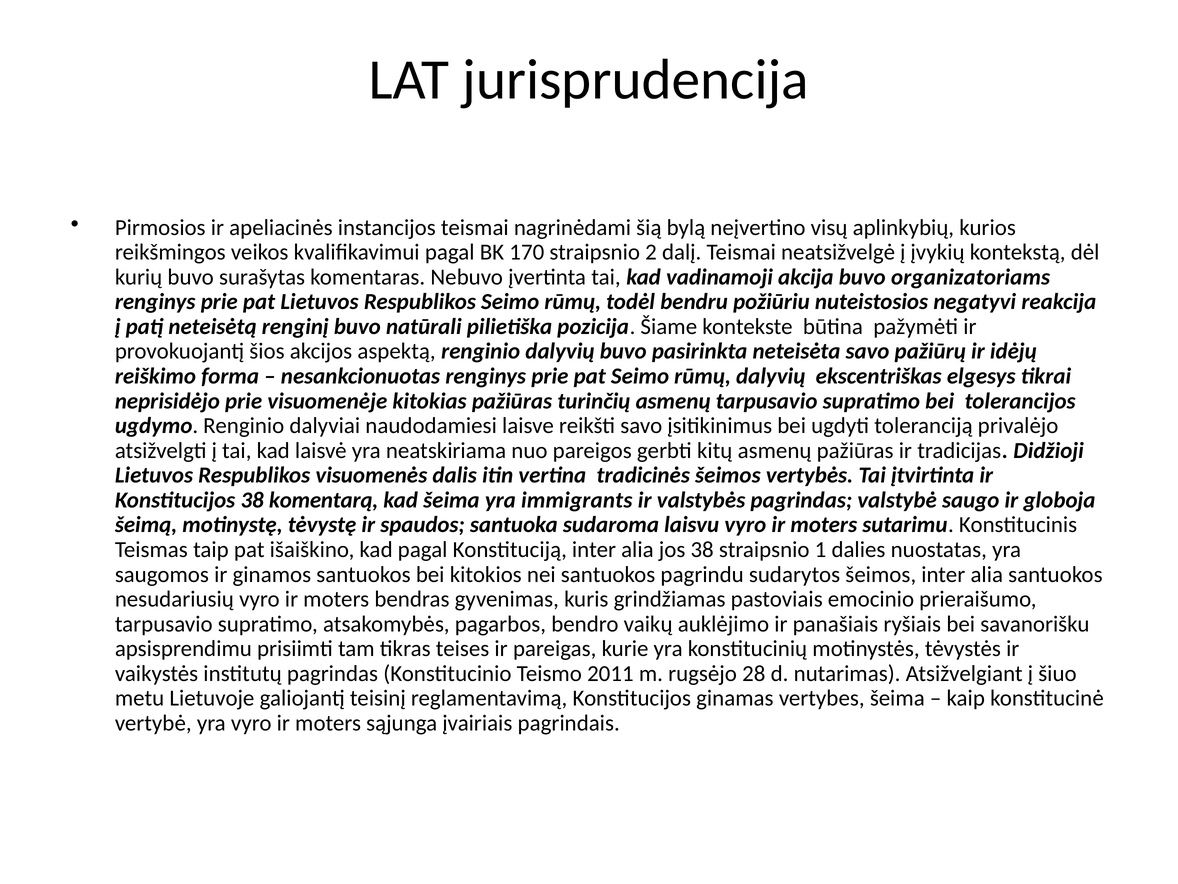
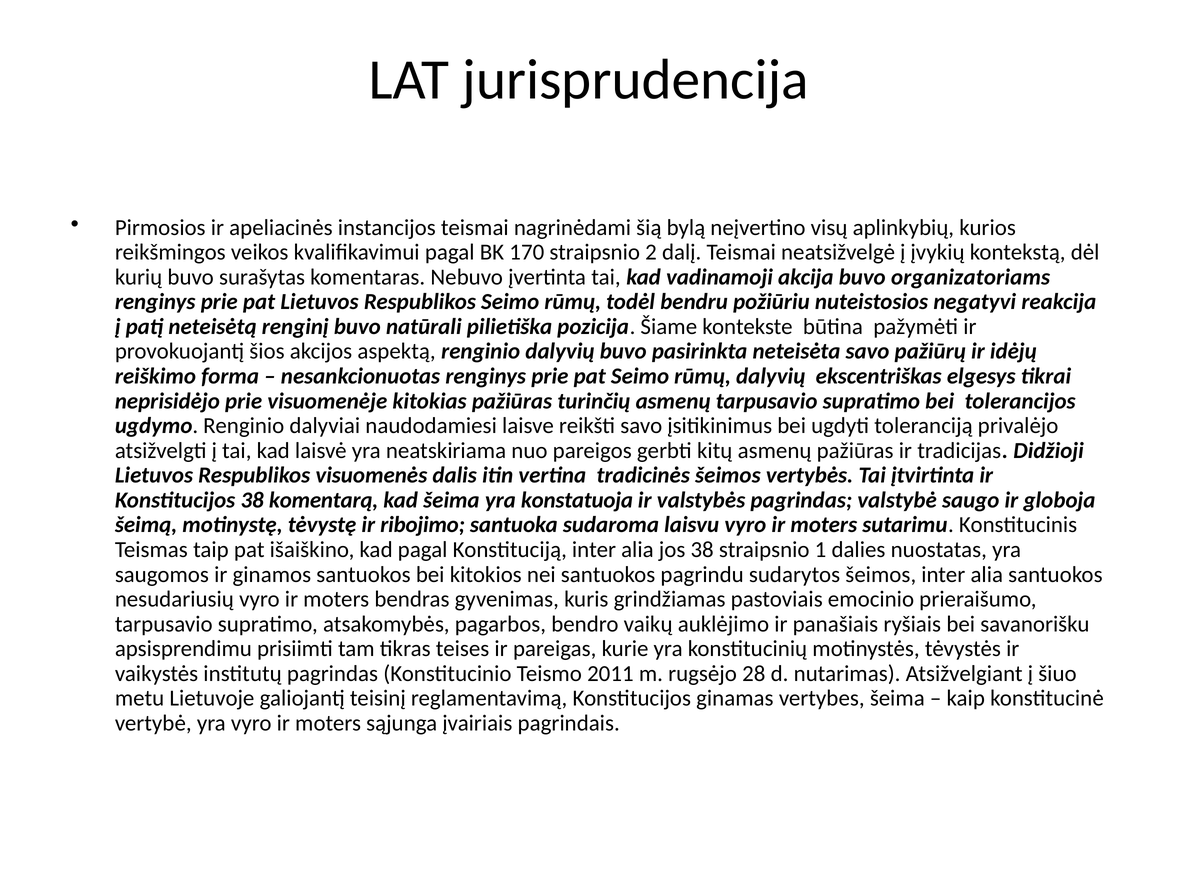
immigrants: immigrants -> konstatuoja (577, 500)
spaudos: spaudos -> ribojimo (423, 525)
